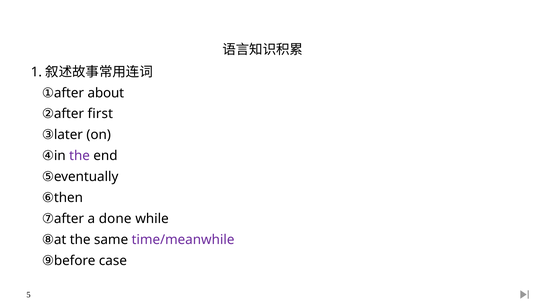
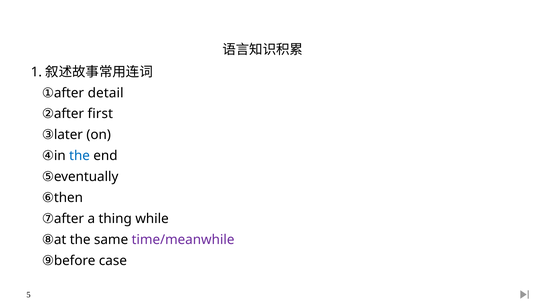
about: about -> detail (106, 93)
the colour: purple -> blue (80, 156)
done: done -> thing (115, 219)
